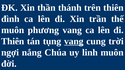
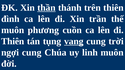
thần underline: none -> present (46, 8)
phương vang: vang -> cuồn (72, 30)
ngợi nắng: nắng -> cung (32, 53)
